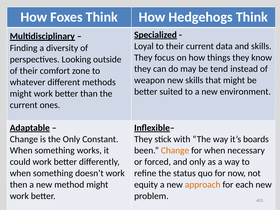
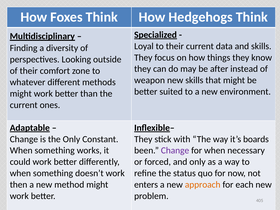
tend: tend -> after (219, 69)
Change colour: orange -> purple (175, 151)
equity: equity -> enters (146, 185)
